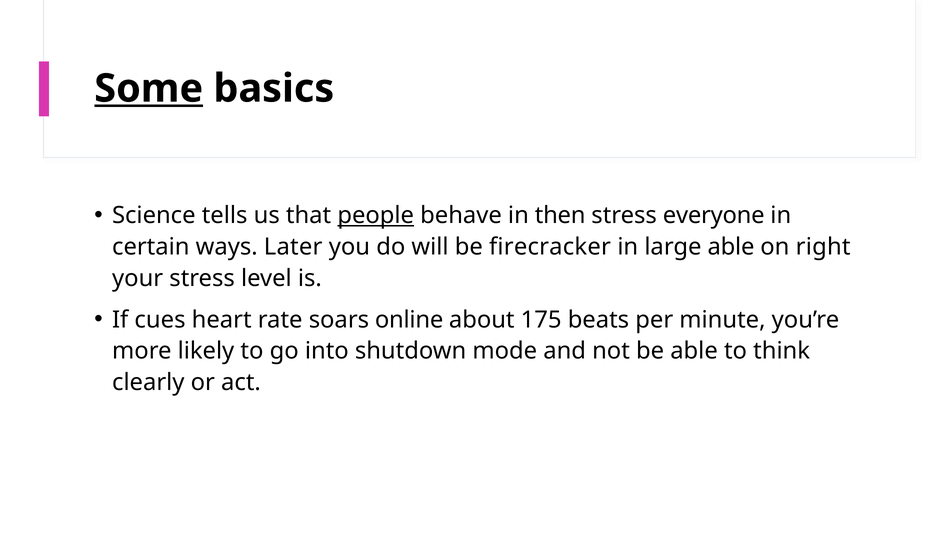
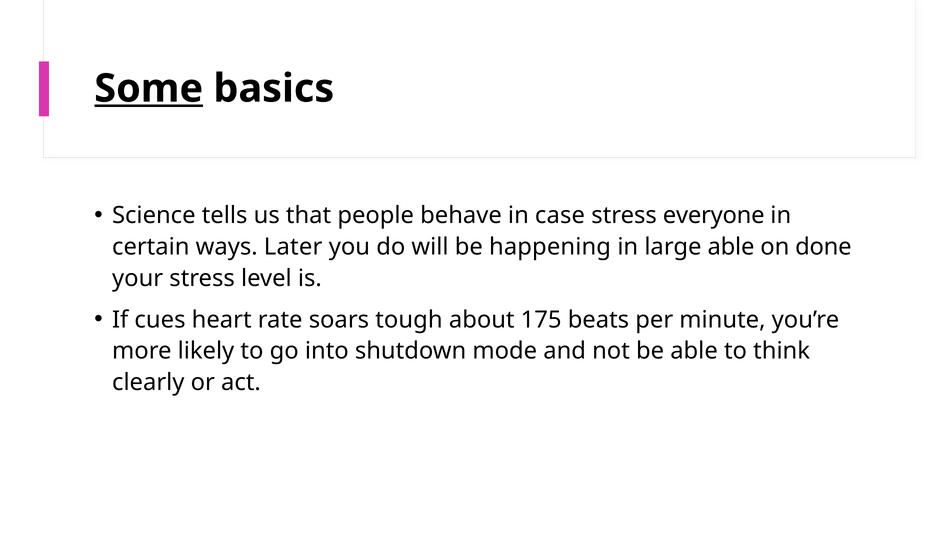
people underline: present -> none (376, 216)
then: then -> case (560, 216)
firecracker: firecracker -> happening (550, 247)
right: right -> done (823, 247)
online: online -> tough (409, 320)
